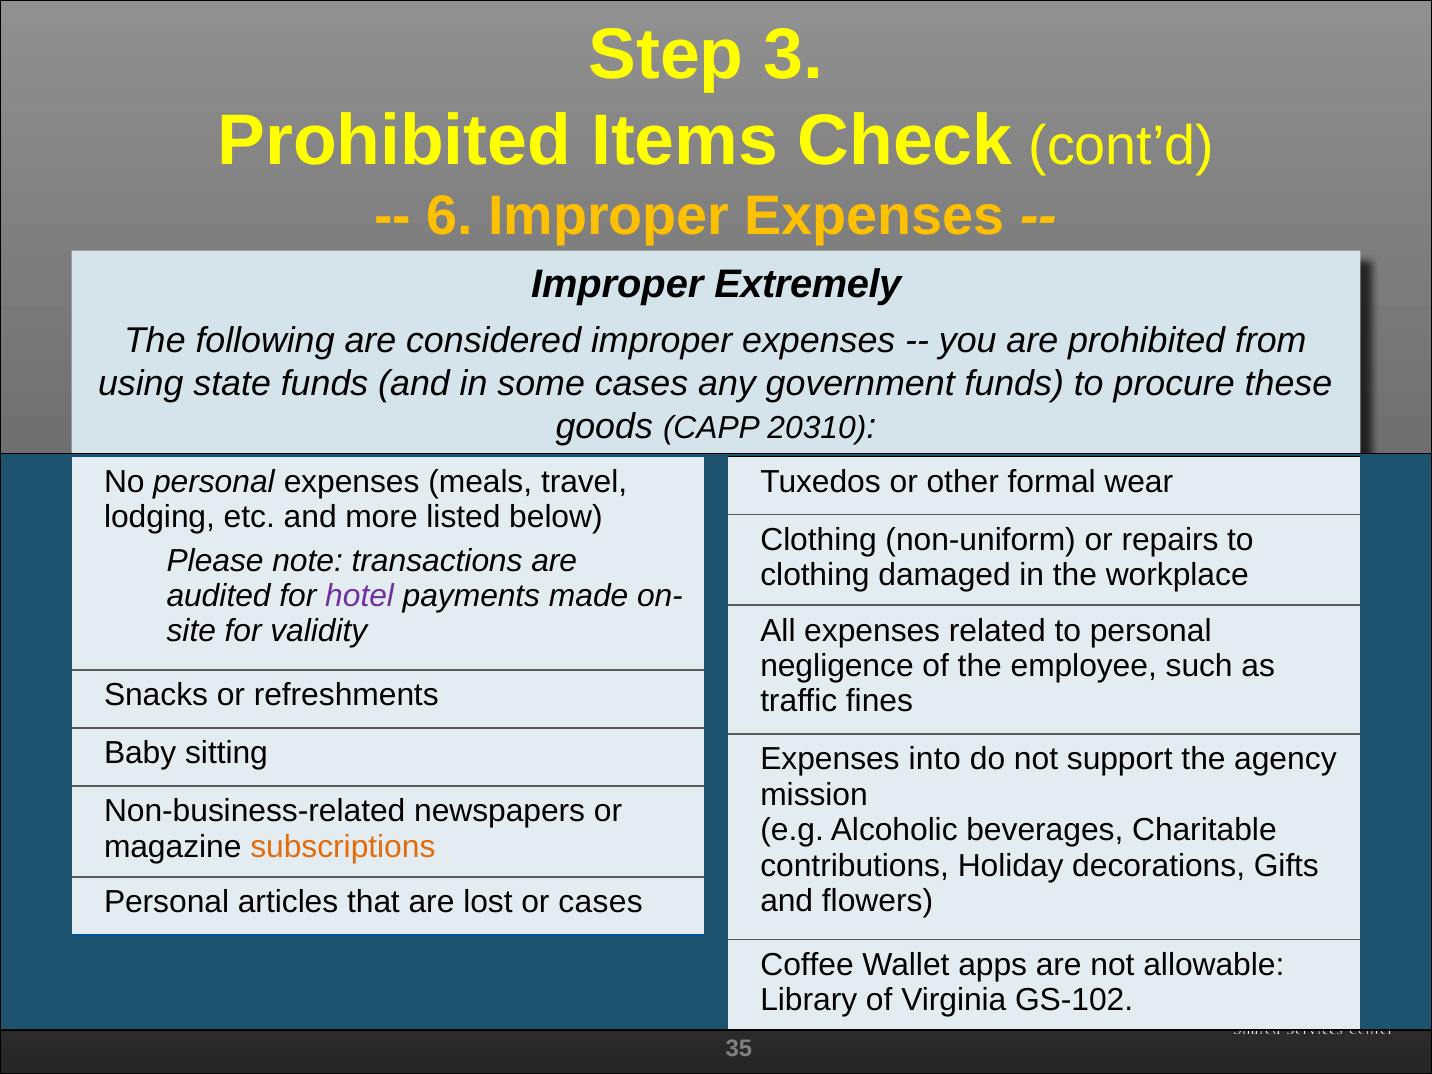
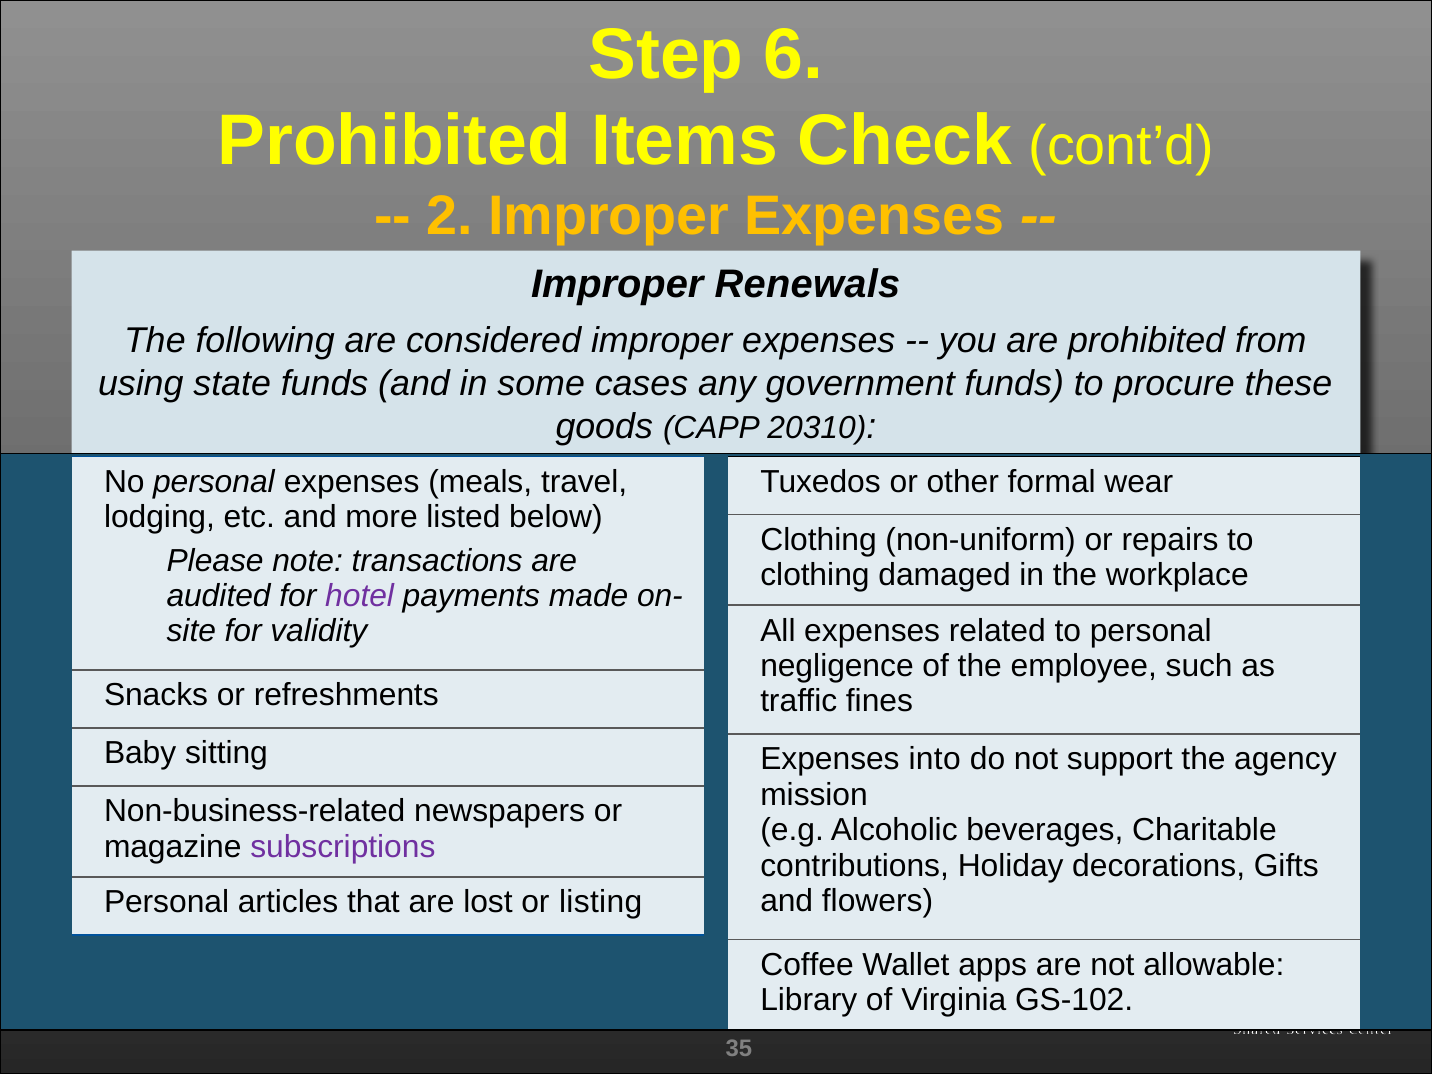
3: 3 -> 6 (793, 55)
6: 6 -> 2 (450, 216)
Extremely: Extremely -> Renewals (807, 285)
subscriptions colour: orange -> purple (343, 847)
or cases: cases -> listing (601, 902)
